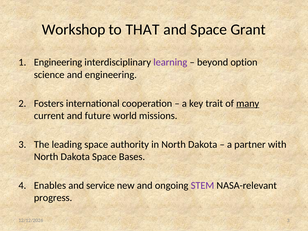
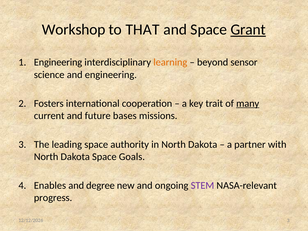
Grant underline: none -> present (248, 30)
learning colour: purple -> orange (170, 62)
option: option -> sensor (244, 62)
world: world -> bases (125, 116)
Bases: Bases -> Goals (132, 157)
service: service -> degree (100, 185)
